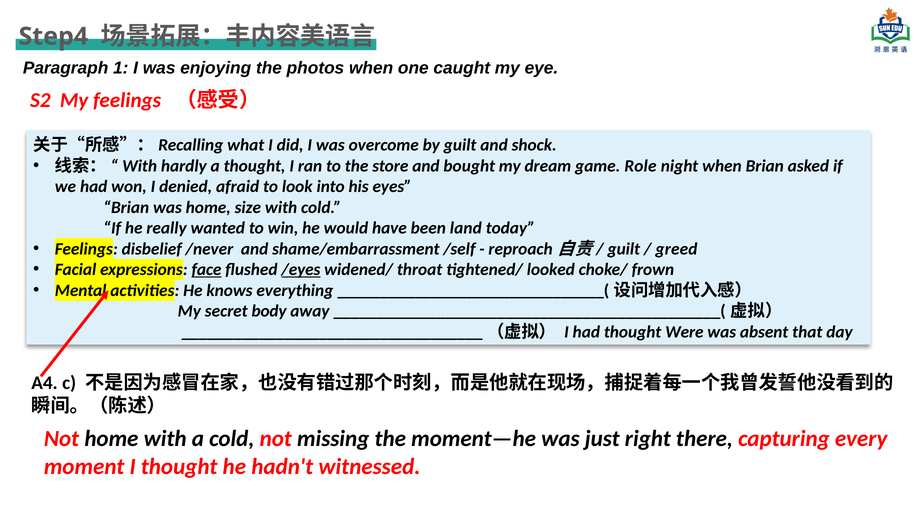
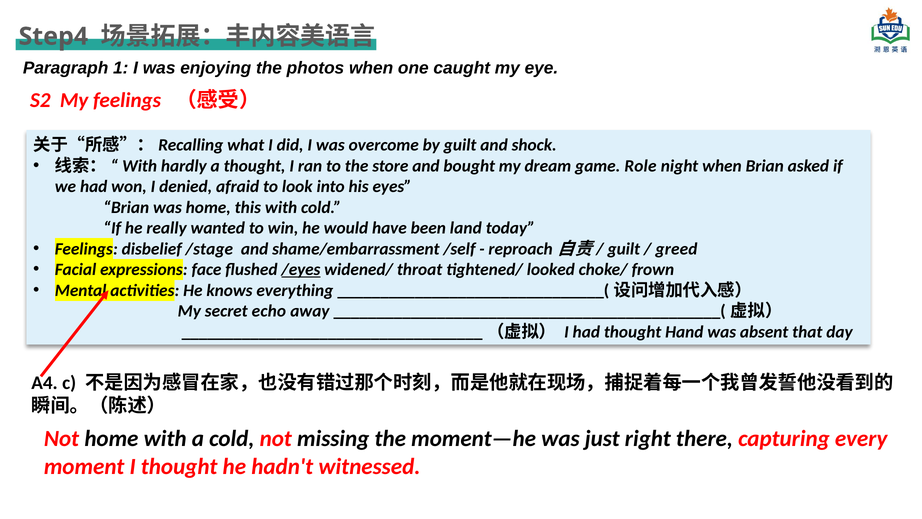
size: size -> this (248, 207)
/never: /never -> /stage (209, 249)
face underline: present -> none (206, 269)
body: body -> echo (269, 311)
Were: Were -> Hand (684, 332)
